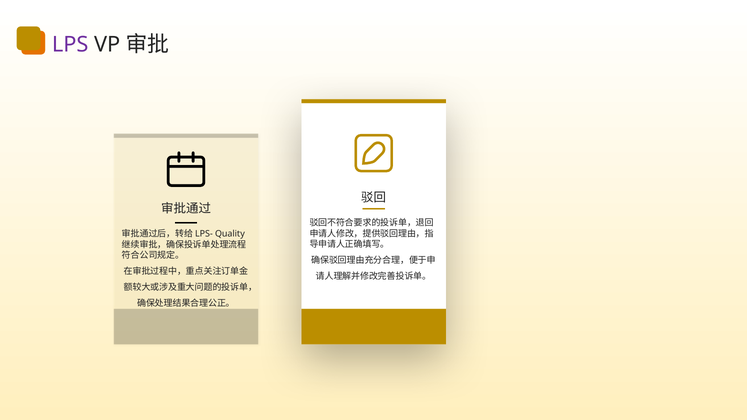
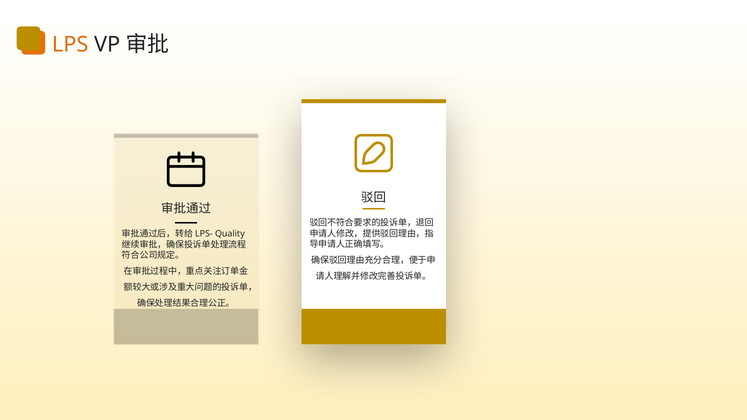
LPS colour: purple -> orange (70, 45)
